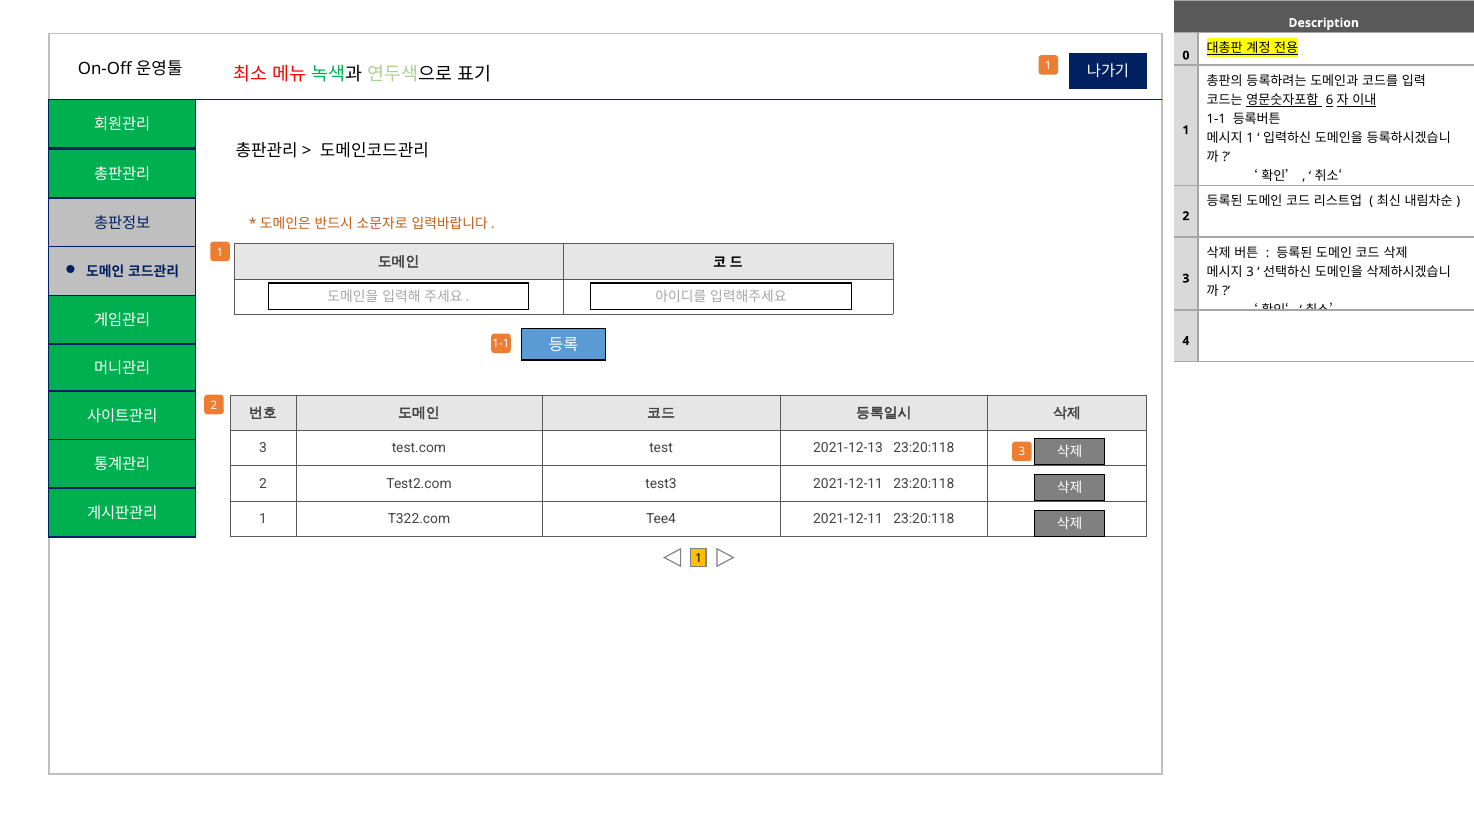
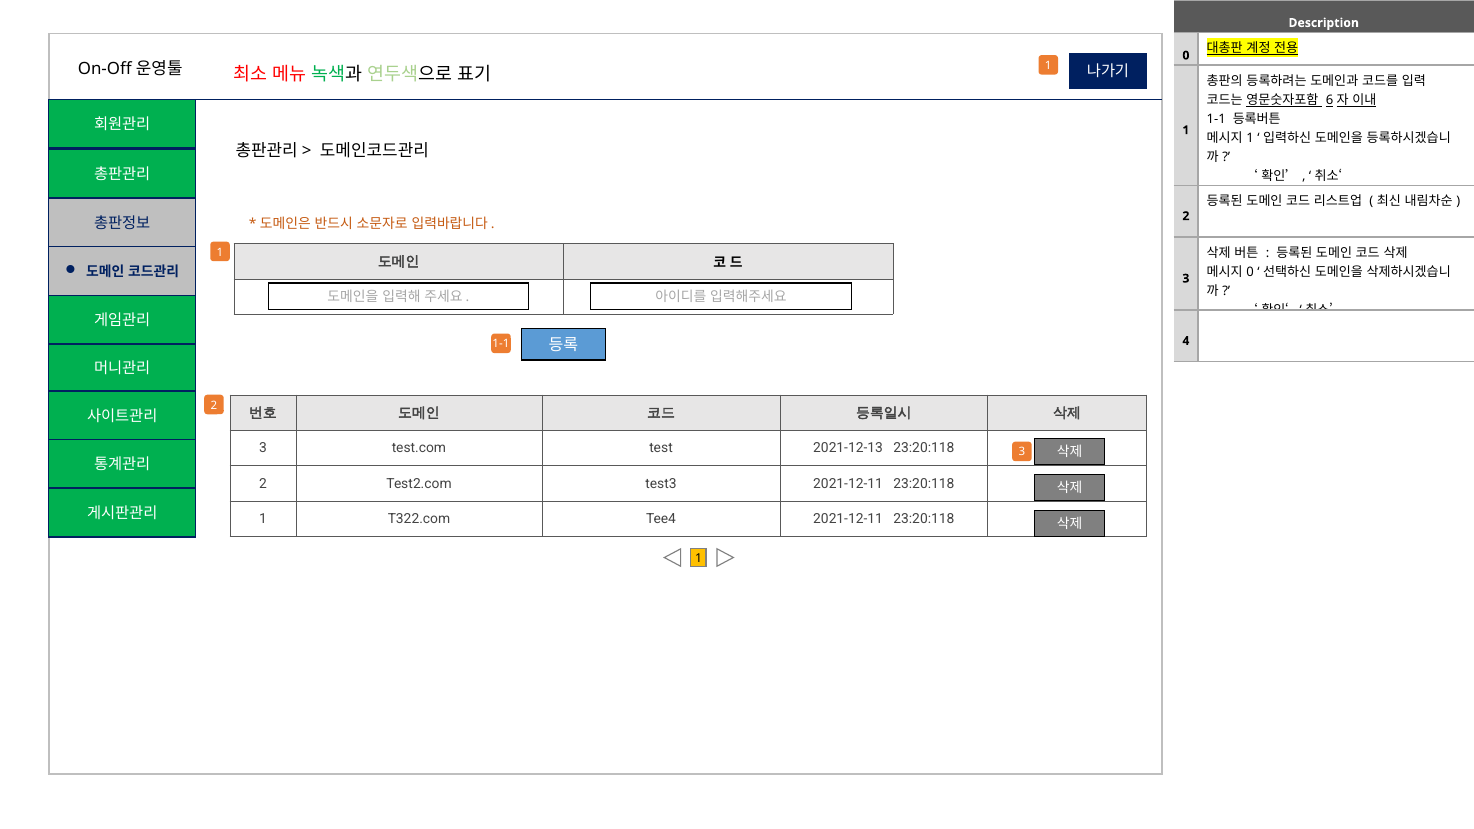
3: 3 -> 0 (1250, 272)
